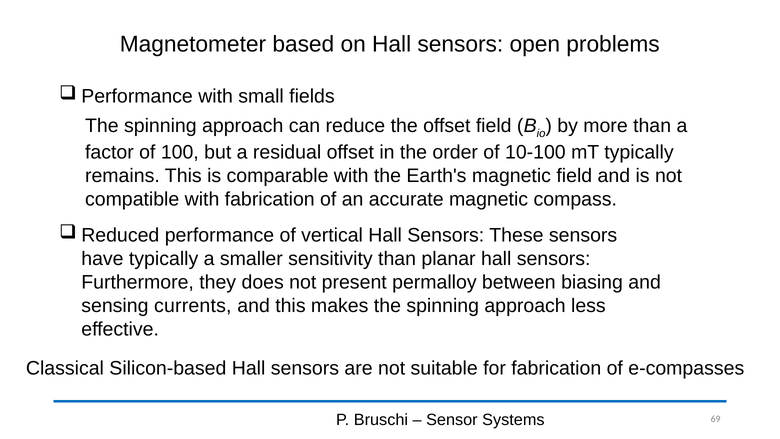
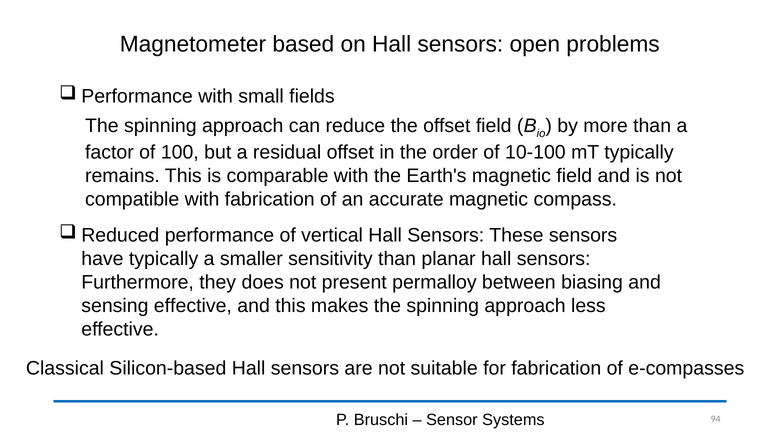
sensing currents: currents -> effective (193, 305)
69: 69 -> 94 (716, 419)
